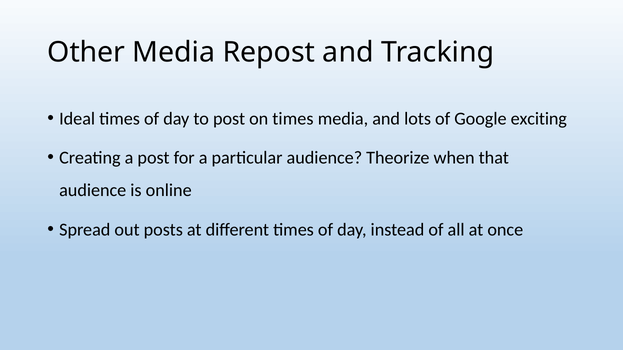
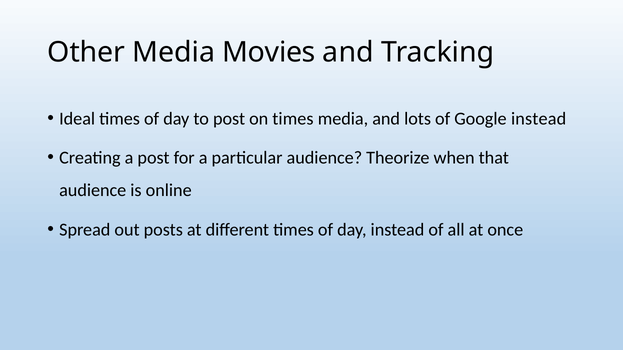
Repost: Repost -> Movies (269, 52)
Google exciting: exciting -> instead (539, 119)
